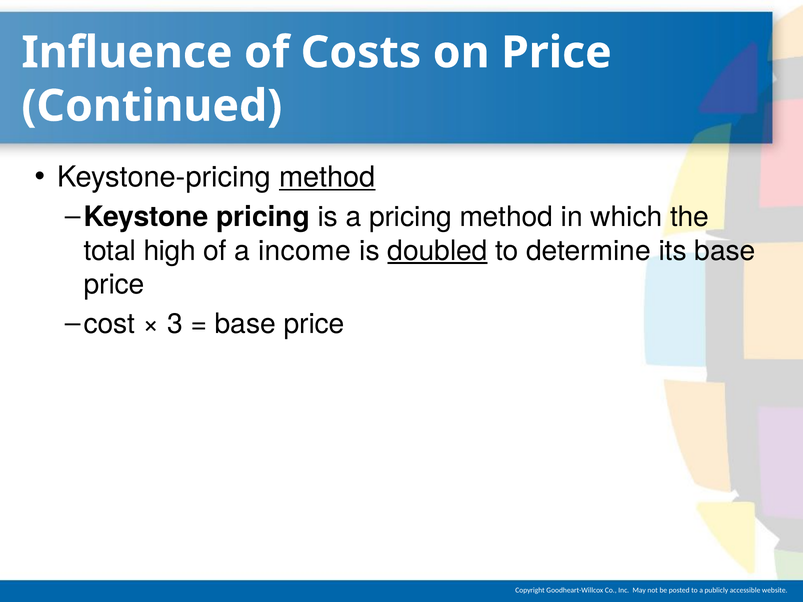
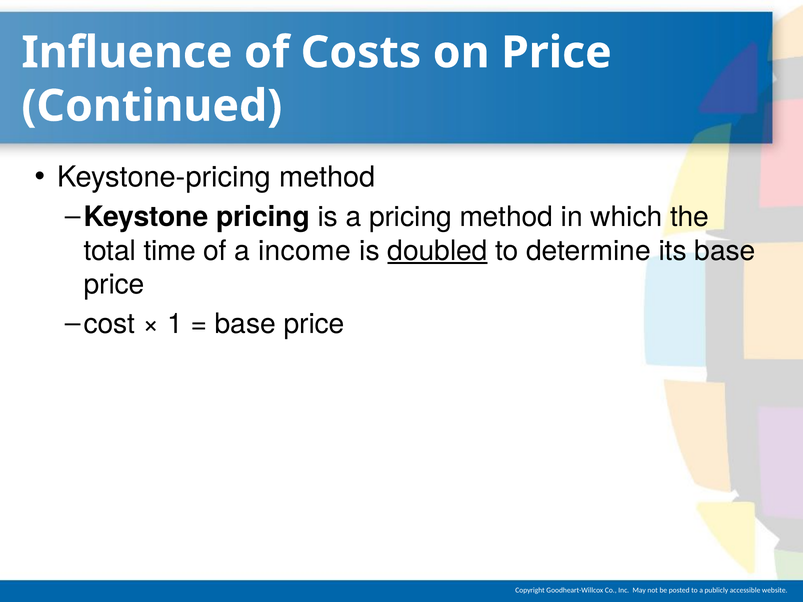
method underline: present -> none (327, 177)
high: high -> time (170, 251)
3: 3 -> 1 (175, 324)
